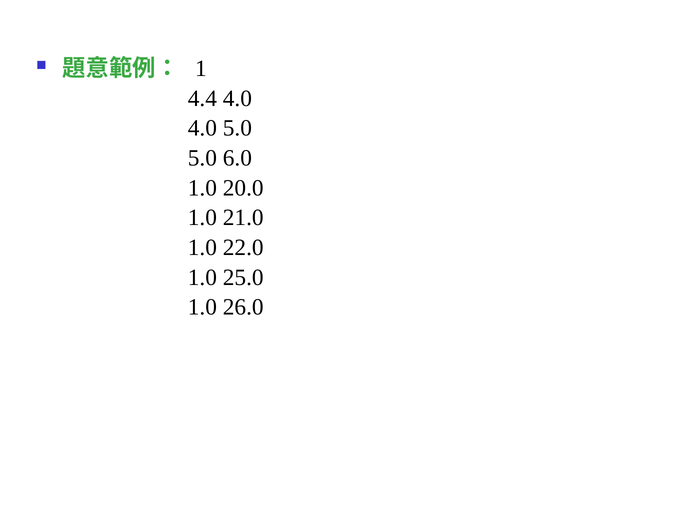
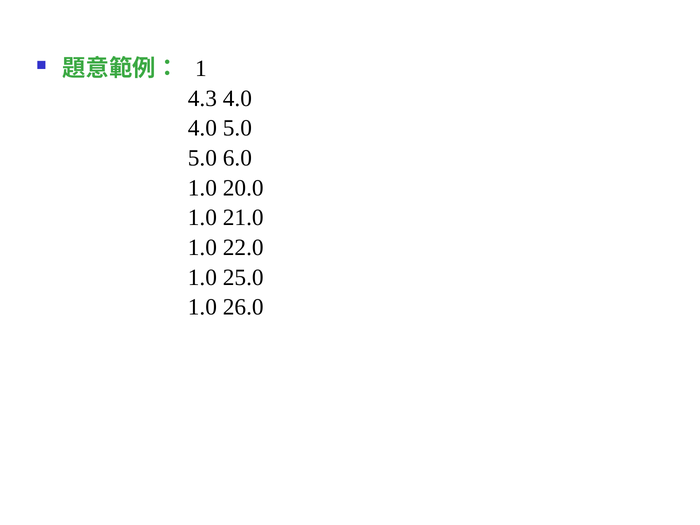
4.4: 4.4 -> 4.3 (202, 98)
